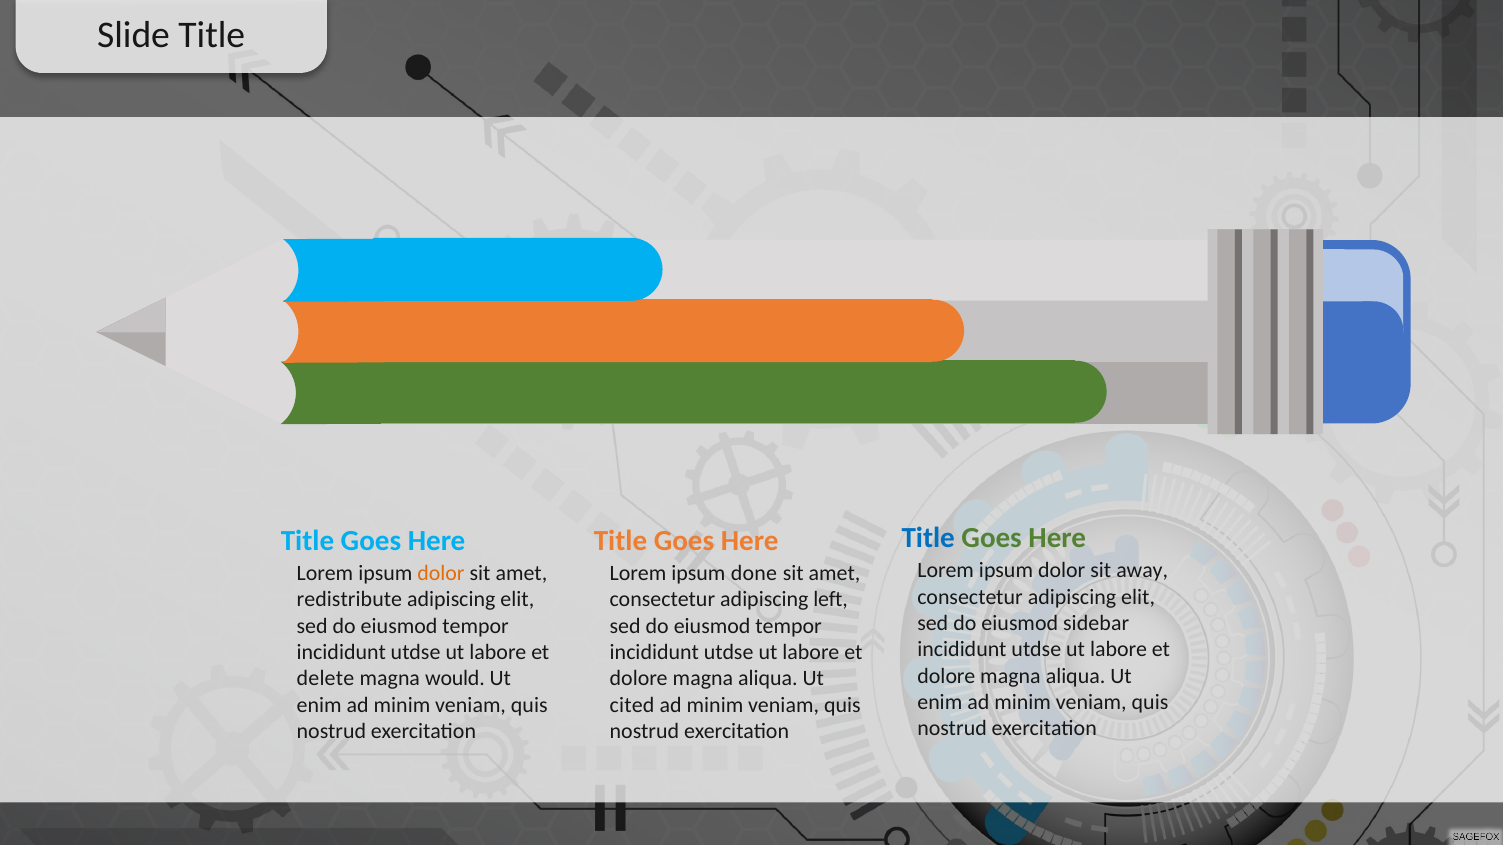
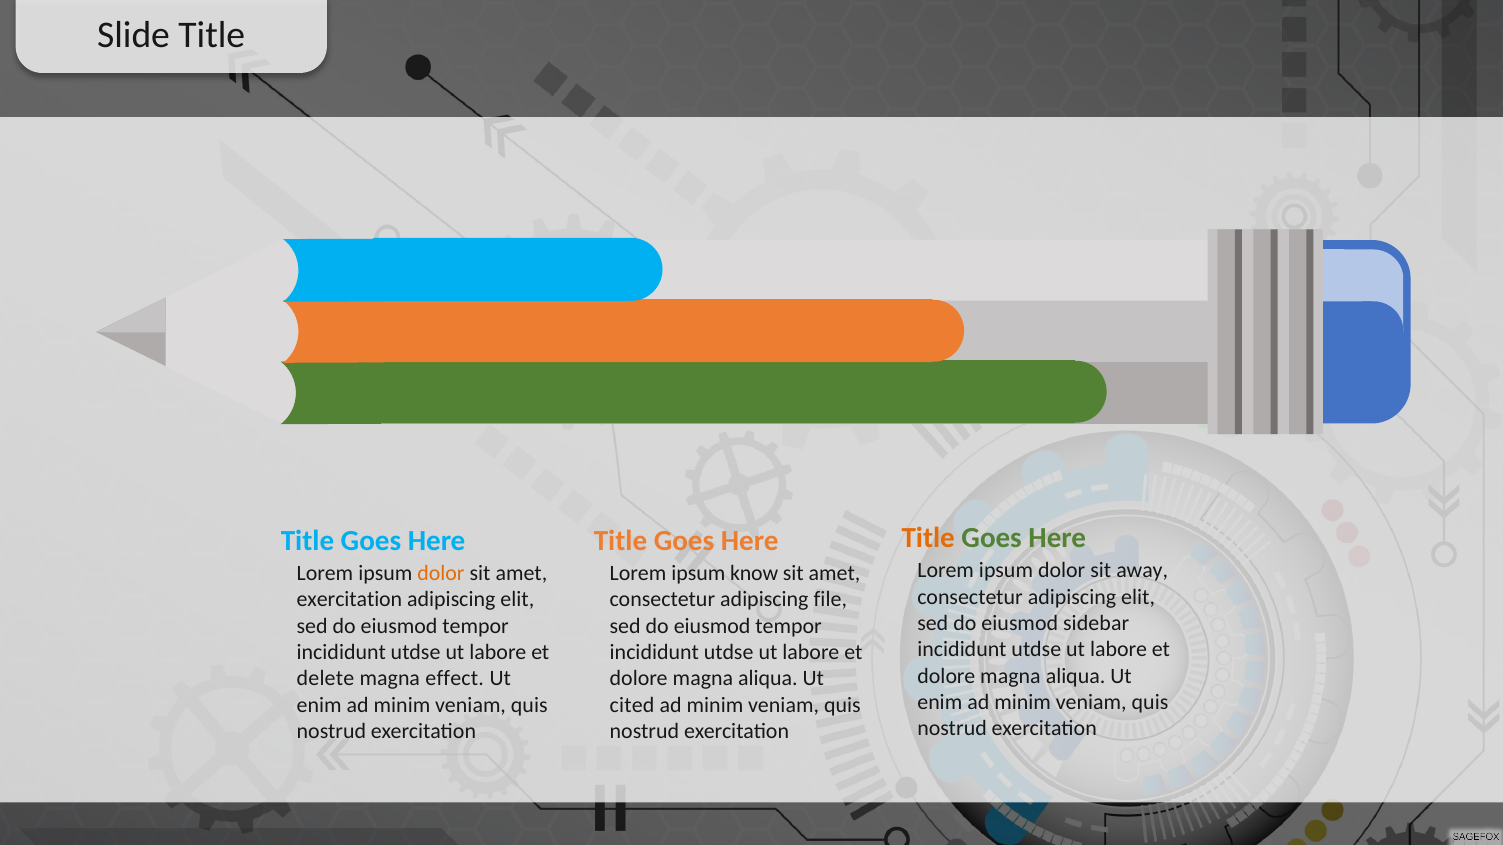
Title colour: blue -> orange (928, 538)
done: done -> know (754, 574)
redistribute: redistribute -> exercitation (349, 600)
left: left -> file (830, 600)
would: would -> effect (455, 679)
